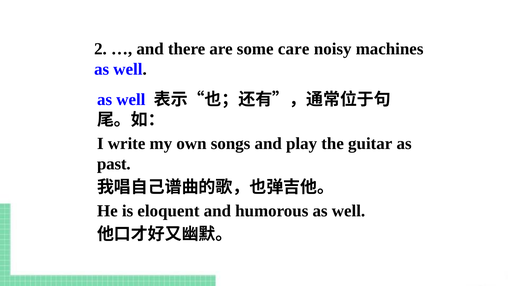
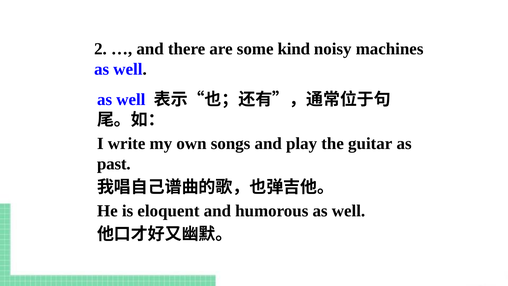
care: care -> kind (294, 49)
